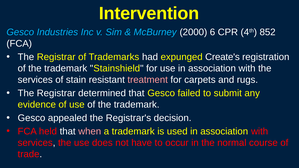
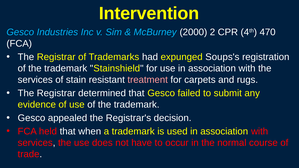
6: 6 -> 2 (212, 32)
852: 852 -> 470 (268, 32)
Create's: Create's -> Soups's (222, 57)
when colour: pink -> white (90, 131)
